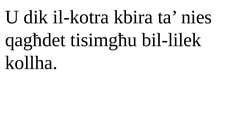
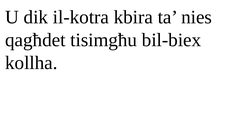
bil-lilek: bil-lilek -> bil-biex (171, 40)
